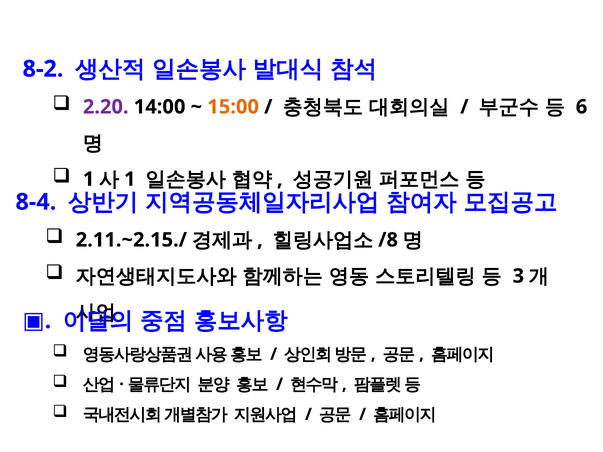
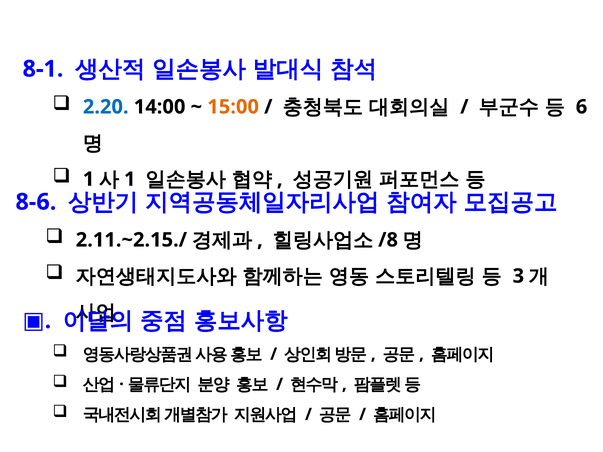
8-2: 8-2 -> 8-1 (43, 69)
2.20 colour: purple -> blue (106, 107)
8-4: 8-4 -> 8-6 (36, 202)
